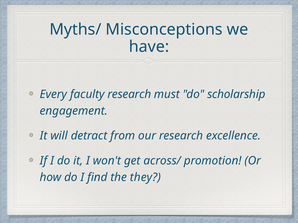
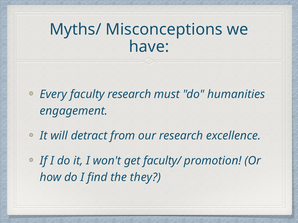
scholarship: scholarship -> humanities (236, 94)
across/: across/ -> faculty/ (162, 161)
